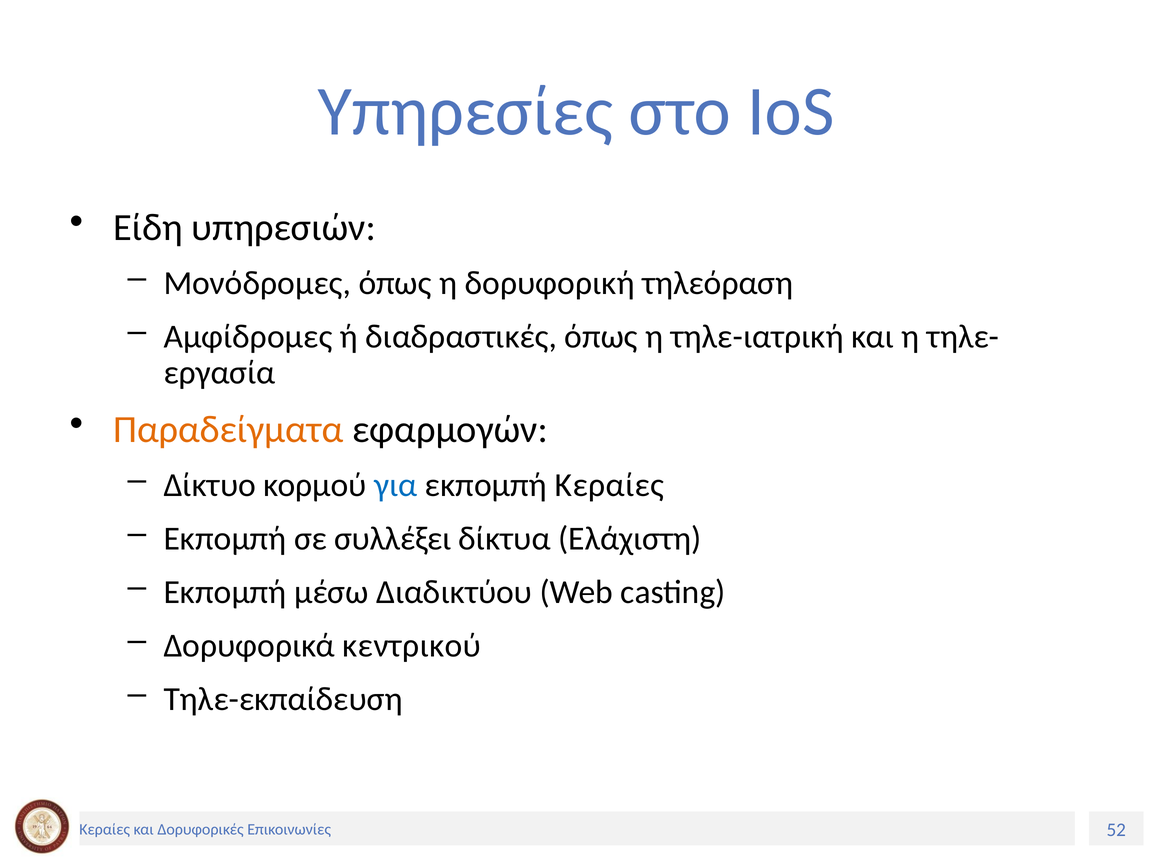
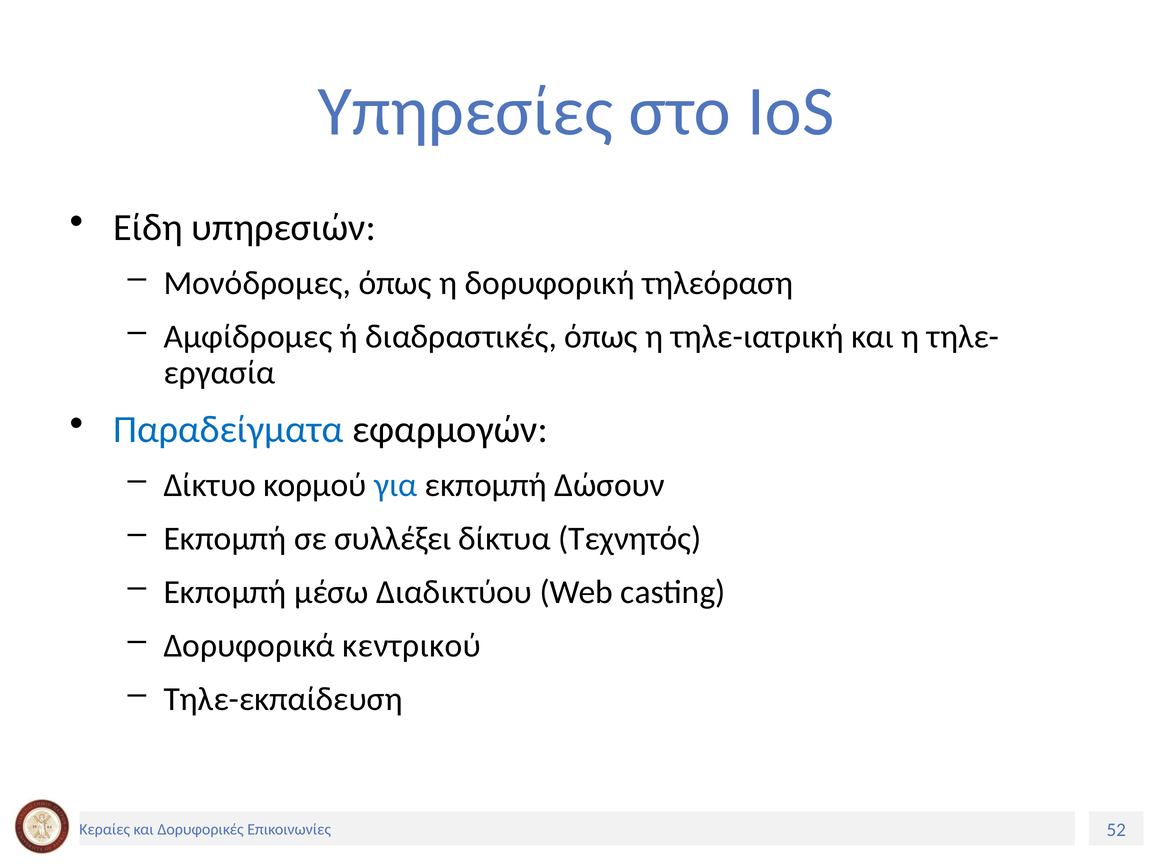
Παραδείγματα colour: orange -> blue (228, 430)
εκπομπή Κεραίες: Κεραίες -> Δώσουν (610, 485)
Ελάχιστη: Ελάχιστη -> Τεχνητός (630, 539)
